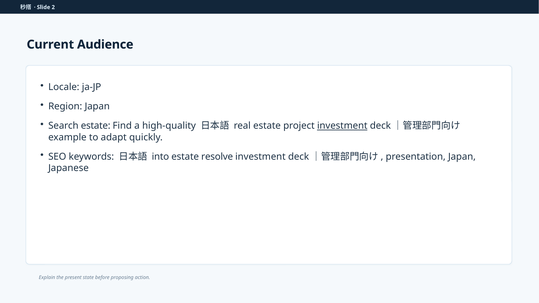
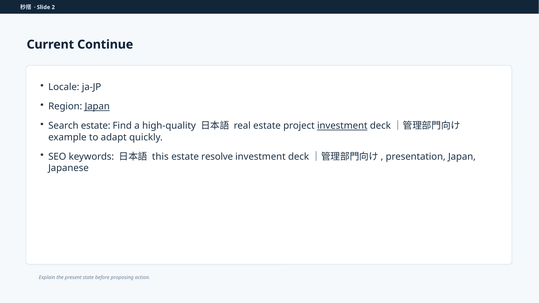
Audience: Audience -> Continue (105, 45)
Japan underline: none -> present (97, 107)
into: into -> this (160, 157)
